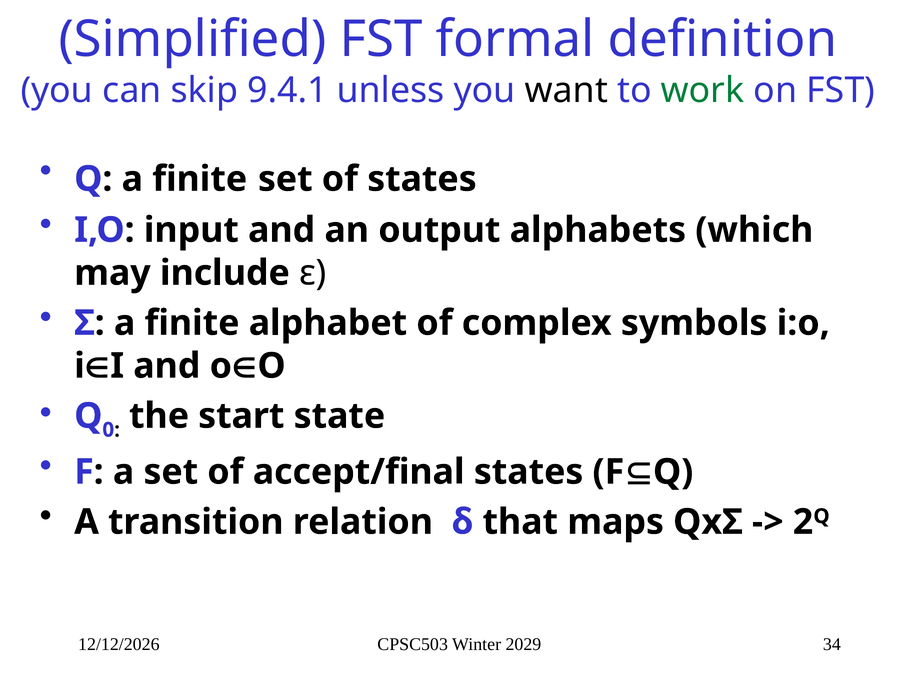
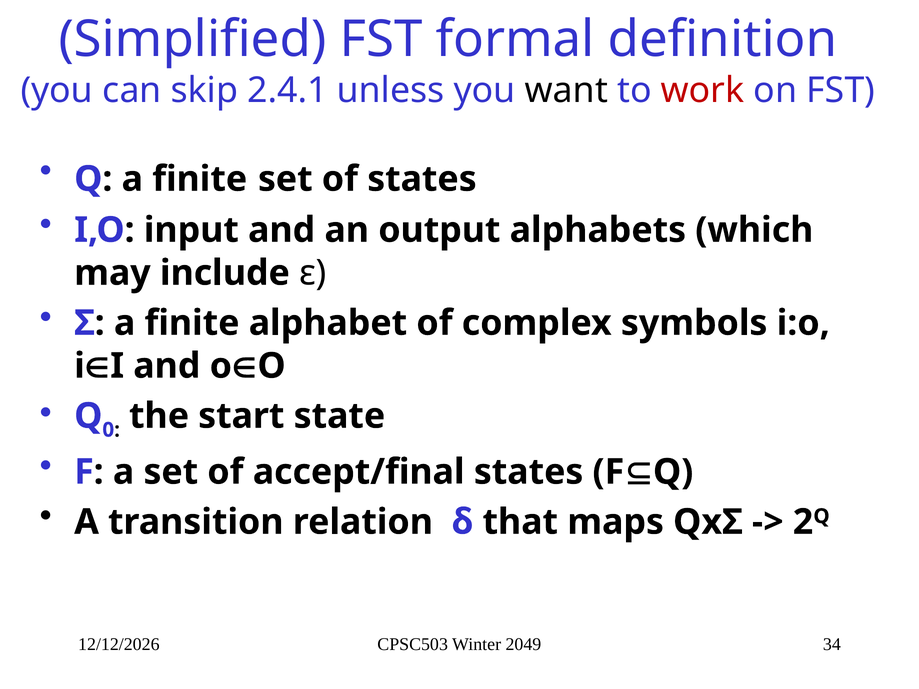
9.4.1: 9.4.1 -> 2.4.1 (287, 91)
work colour: green -> red (703, 91)
2029: 2029 -> 2049 (523, 645)
